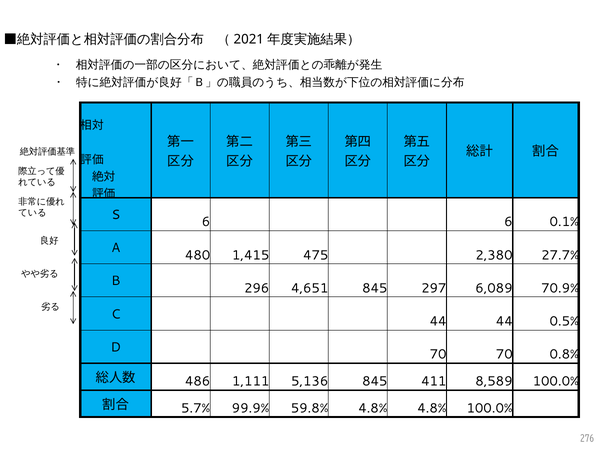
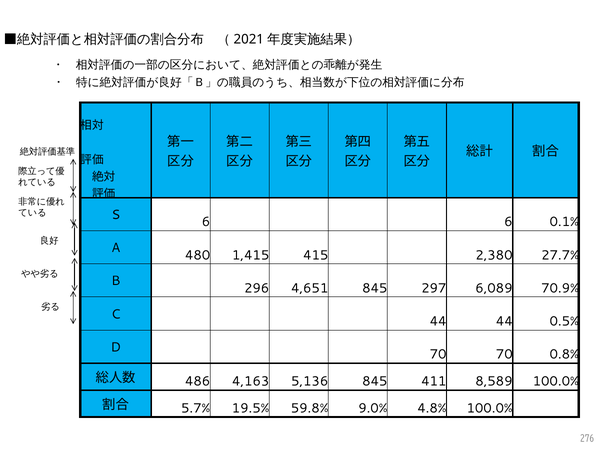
475: 475 -> 415 (316, 255)
1,111: 1,111 -> 4,163 (251, 381)
99.9%: 99.9% -> 19.5% (251, 408)
59.8% 4.8%: 4.8% -> 9.0% (373, 408)
